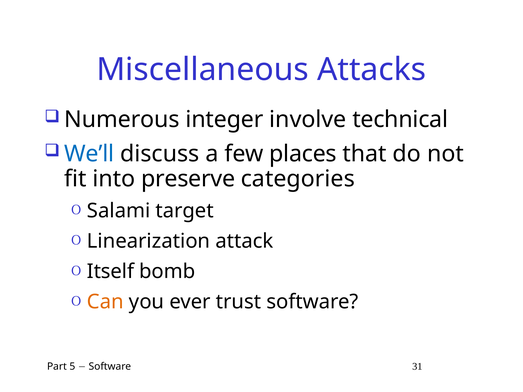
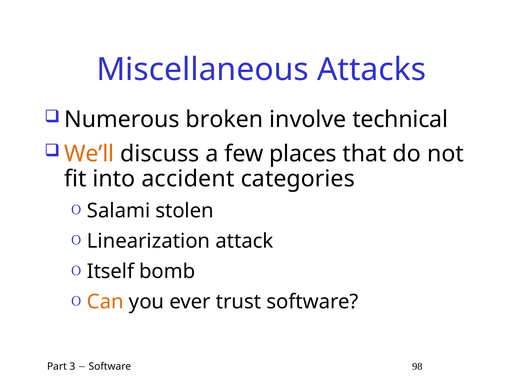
integer: integer -> broken (224, 120)
We’ll colour: blue -> orange (89, 154)
preserve: preserve -> accident (188, 179)
target: target -> stolen (185, 211)
5: 5 -> 3 (72, 367)
31: 31 -> 98 (417, 367)
